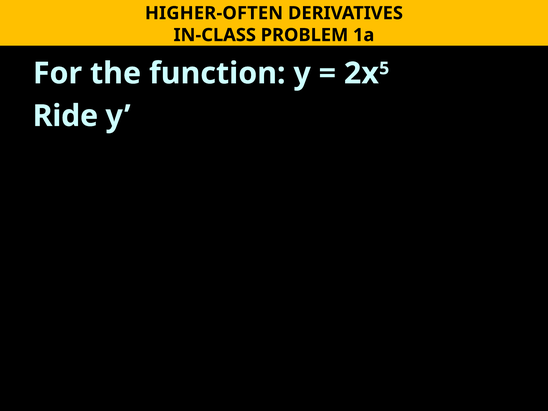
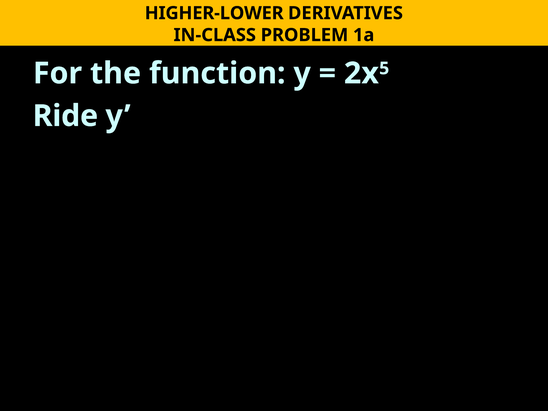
HIGHER-OFTEN: HIGHER-OFTEN -> HIGHER-LOWER (214, 13)
